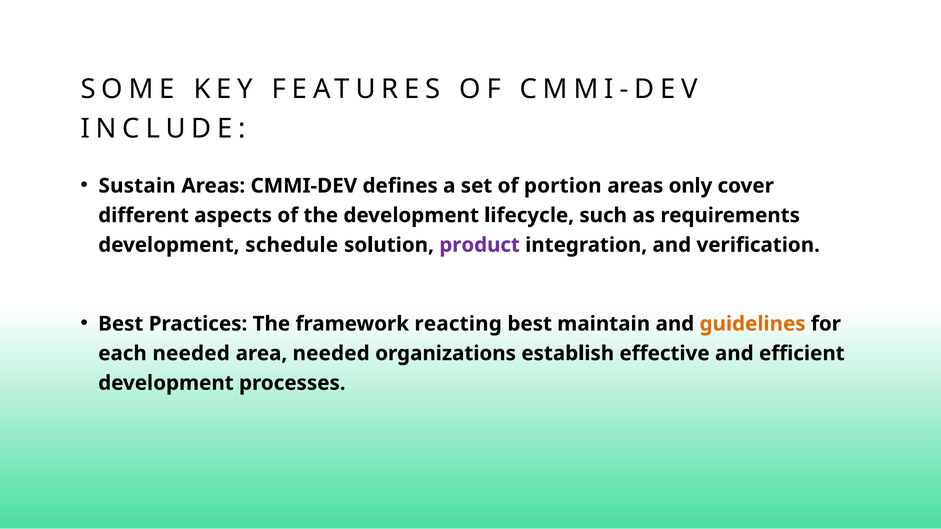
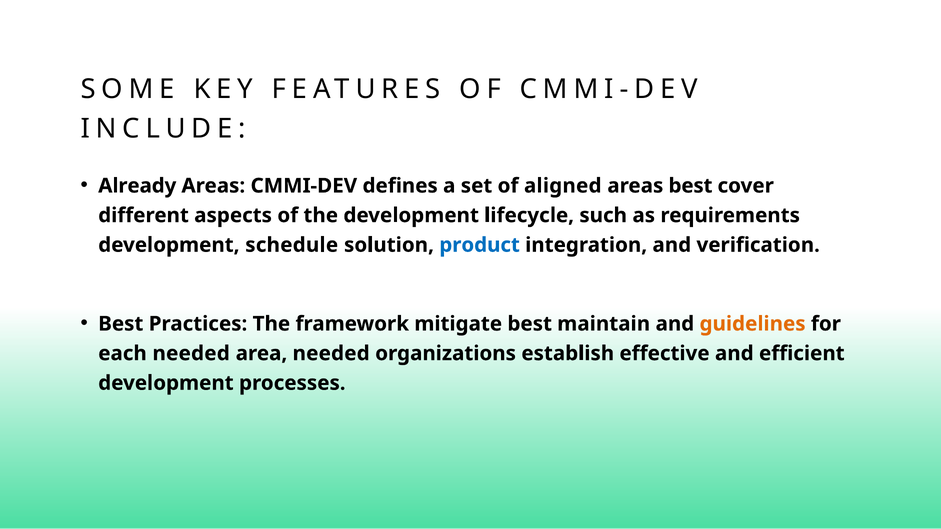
Sustain: Sustain -> Already (137, 186)
portion: portion -> aligned (563, 186)
areas only: only -> best (690, 186)
product colour: purple -> blue (480, 245)
reacting: reacting -> mitigate (458, 324)
